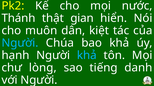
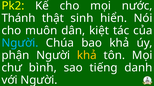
gian: gian -> sinh (82, 18)
hạnh: hạnh -> phận (15, 56)
khả colour: light blue -> yellow (87, 56)
lòng: lòng -> bình (43, 68)
